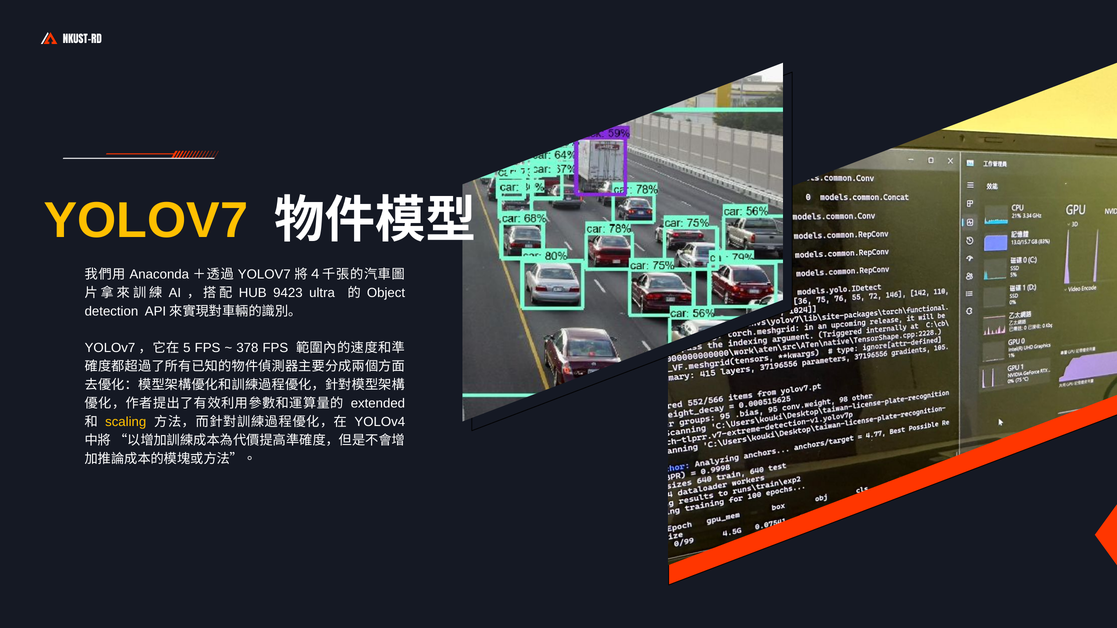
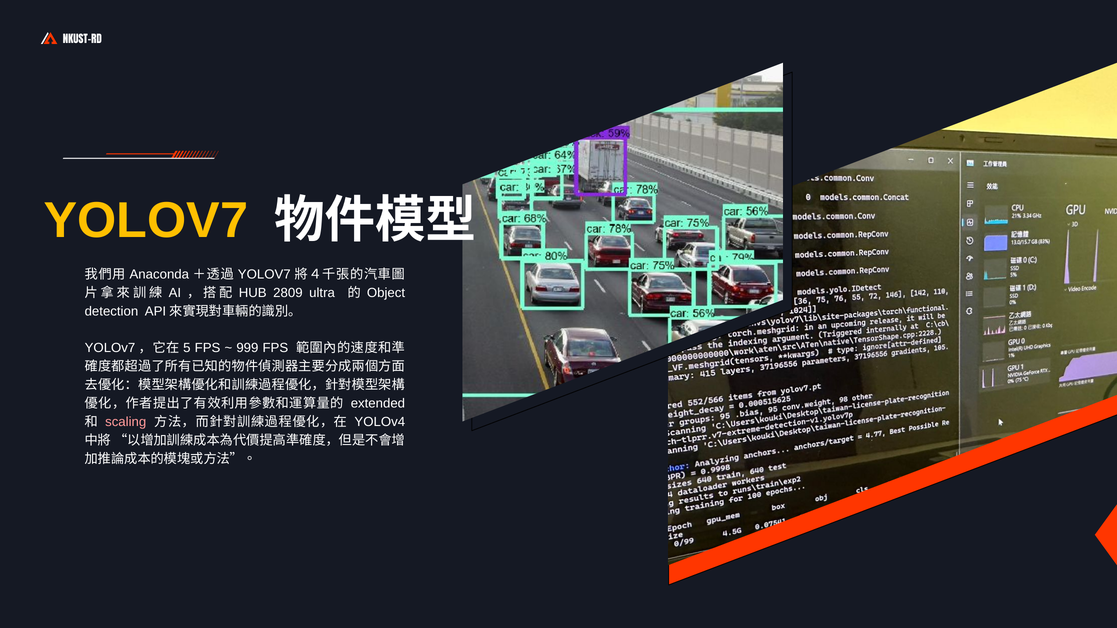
9423: 9423 -> 2809 (288, 293)
378: 378 -> 999 (247, 348)
scaling colour: yellow -> pink (126, 422)
